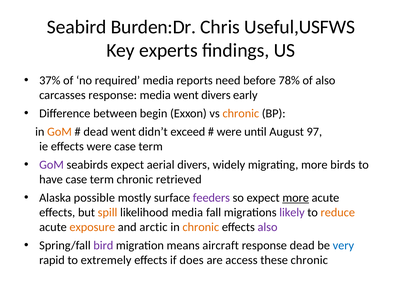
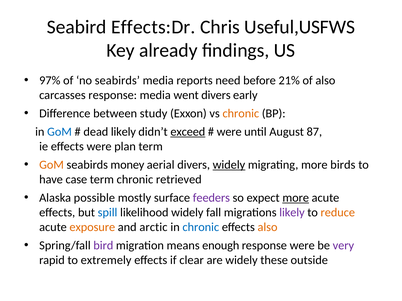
Burden:Dr: Burden:Dr -> Effects:Dr (153, 27)
experts: experts -> already (168, 51)
37%: 37% -> 97% (50, 81)
no required: required -> seabirds (117, 81)
78%: 78% -> 21% (289, 81)
begin: begin -> study (154, 114)
GoM colour: orange -> blue (59, 132)
dead went: went -> likely (123, 132)
exceed underline: none -> present (188, 132)
97: 97 -> 87 (314, 132)
were case: case -> plan (125, 147)
GoM colour: purple -> orange (52, 165)
seabirds expect: expect -> money (127, 165)
widely underline: none -> present (229, 165)
spill colour: orange -> blue (108, 213)
likelihood media: media -> widely (187, 213)
chronic colour: orange -> blue (201, 228)
also colour: purple -> orange (268, 228)
aircraft: aircraft -> enough (221, 246)
response dead: dead -> were (302, 246)
very colour: blue -> purple (343, 246)
does: does -> clear (192, 261)
are access: access -> widely (242, 261)
these chronic: chronic -> outside (309, 261)
